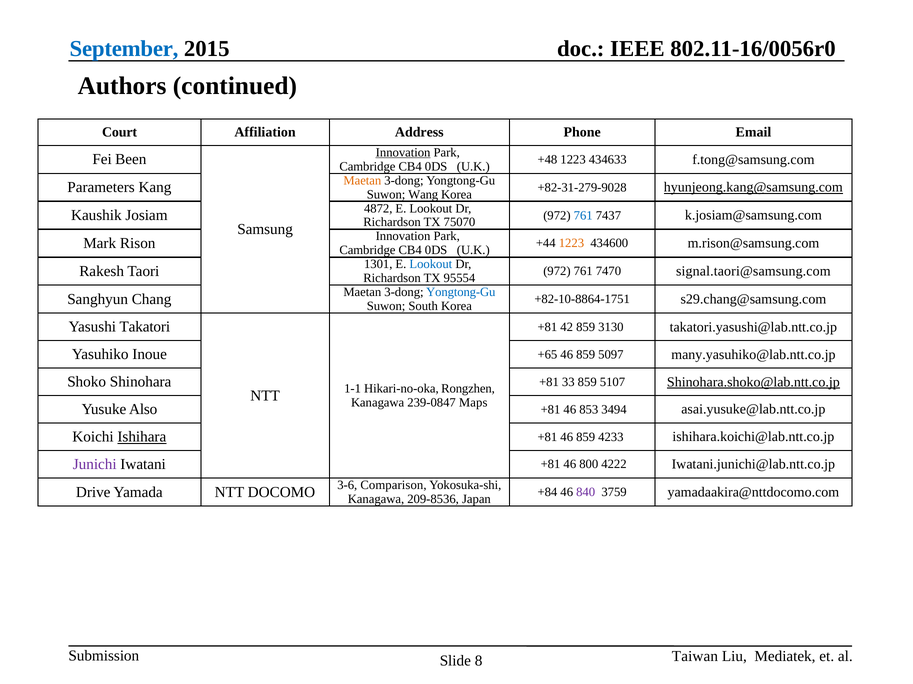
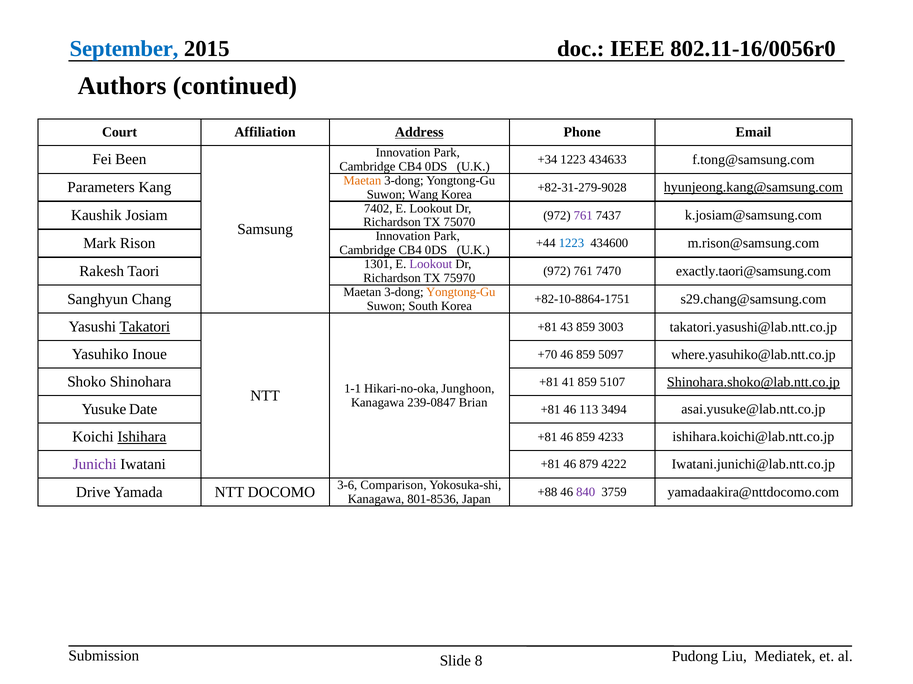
Address underline: none -> present (419, 132)
Innovation underline: present -> none (403, 153)
+48: +48 -> +34 (547, 160)
4872: 4872 -> 7402 (378, 209)
761 colour: blue -> purple (583, 216)
1223 colour: orange -> blue (571, 244)
Lookout colour: blue -> purple (431, 265)
signal.taori@samsung.com: signal.taori@samsung.com -> exactly.taori@samsung.com (753, 272)
95554: 95554 -> 75970 (459, 279)
Yongtong-Gu colour: blue -> orange (461, 293)
Takatori underline: none -> present (145, 327)
42: 42 -> 43 (567, 327)
3130: 3130 -> 3003 (611, 327)
+65: +65 -> +70 (547, 355)
many.yasuhiko@lab.ntt.co.jp: many.yasuhiko@lab.ntt.co.jp -> where.yasuhiko@lab.ntt.co.jp (753, 355)
33: 33 -> 41 (568, 382)
Rongzhen: Rongzhen -> Junghoon (468, 389)
Maps: Maps -> Brian (473, 403)
Also: Also -> Date (143, 410)
853: 853 -> 113 (589, 410)
800: 800 -> 879 (589, 465)
+84: +84 -> +88 (547, 493)
209-8536: 209-8536 -> 801-8536 (433, 500)
Taiwan: Taiwan -> Pudong (695, 657)
